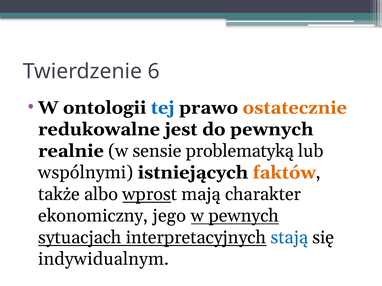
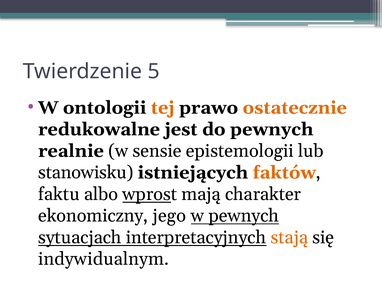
6: 6 -> 5 (154, 72)
tej colour: blue -> orange (163, 108)
problematyką: problematyką -> epistemologii (240, 151)
wspólnymi: wspólnymi -> stanowisku (86, 173)
także: także -> faktu (59, 194)
stają colour: blue -> orange (289, 238)
